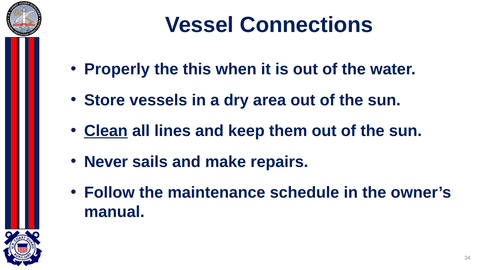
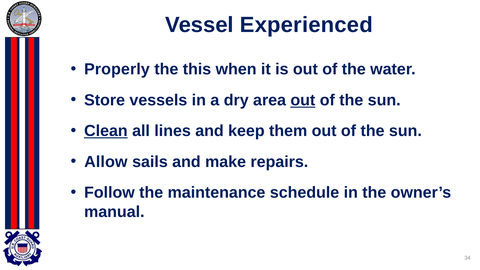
Connections: Connections -> Experienced (306, 25)
out underline: none -> present (303, 100)
Never: Never -> Allow (106, 162)
